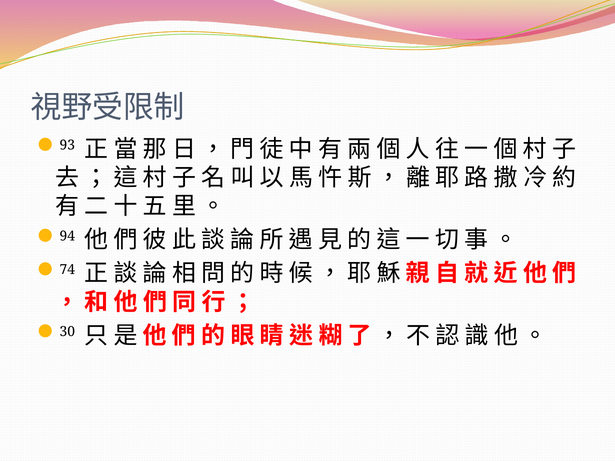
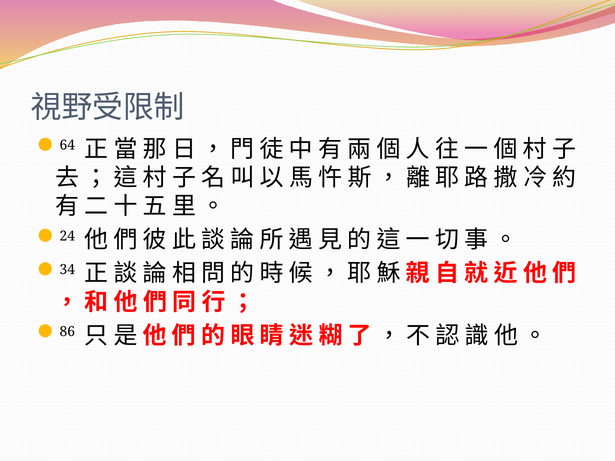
93: 93 -> 64 (67, 145)
94: 94 -> 24 (67, 236)
74: 74 -> 34 (67, 270)
30: 30 -> 86 (67, 332)
